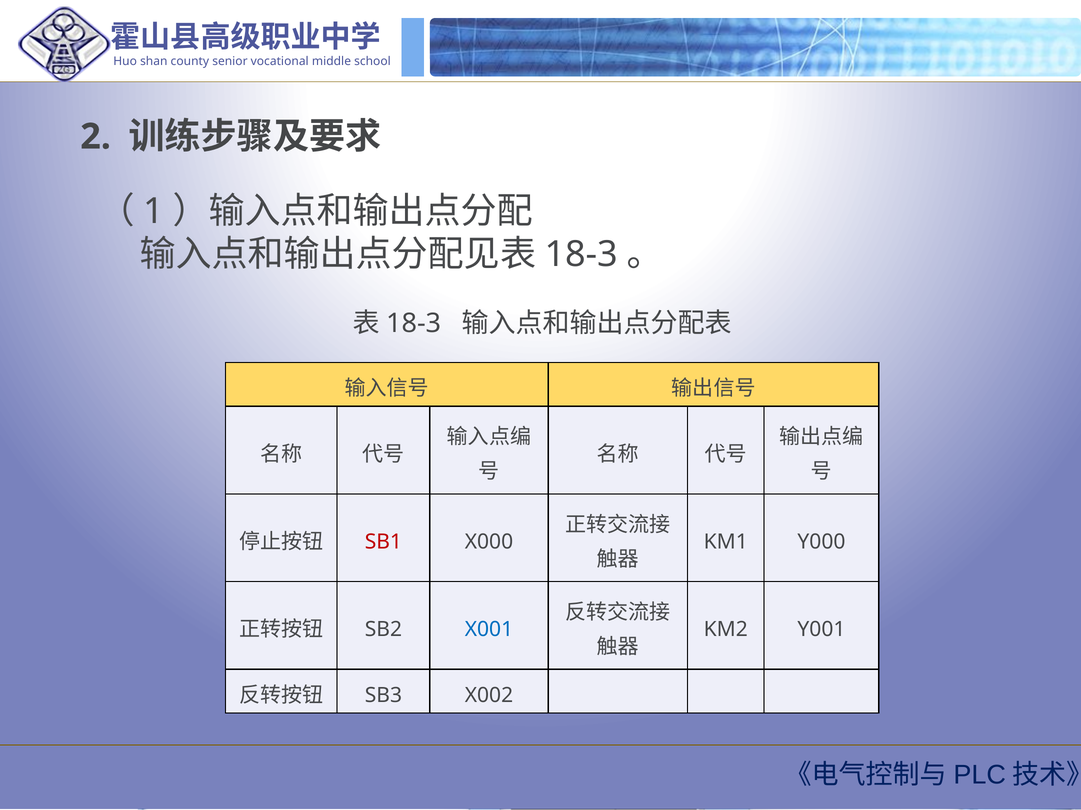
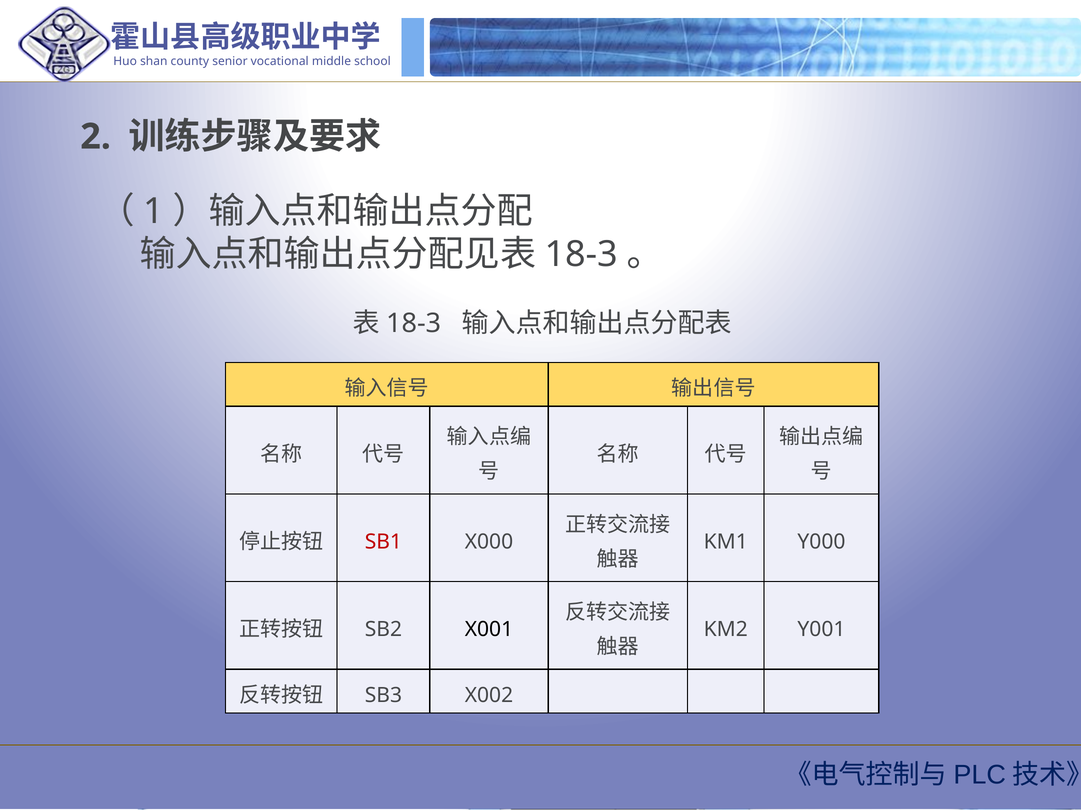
X001 colour: blue -> black (489, 630)
